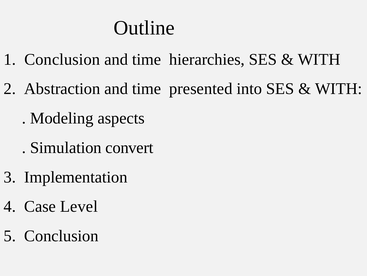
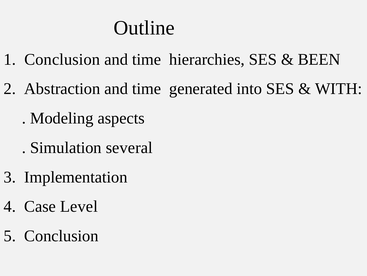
WITH: WITH -> BEEN (319, 59)
presented: presented -> generated (201, 89)
convert: convert -> several (129, 147)
